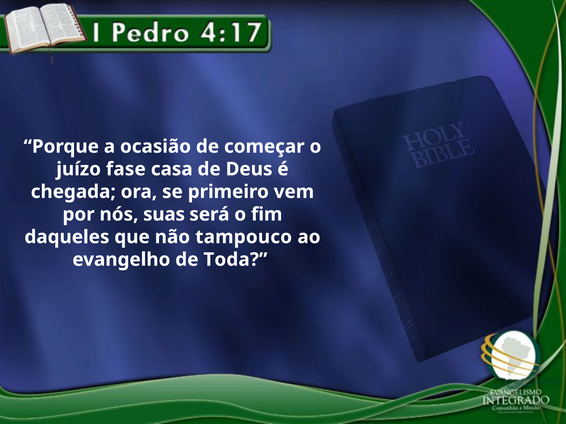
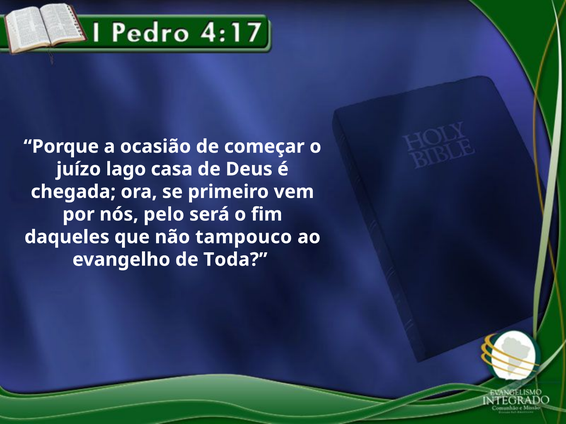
fase: fase -> lago (126, 169)
suas: suas -> pelo (164, 215)
